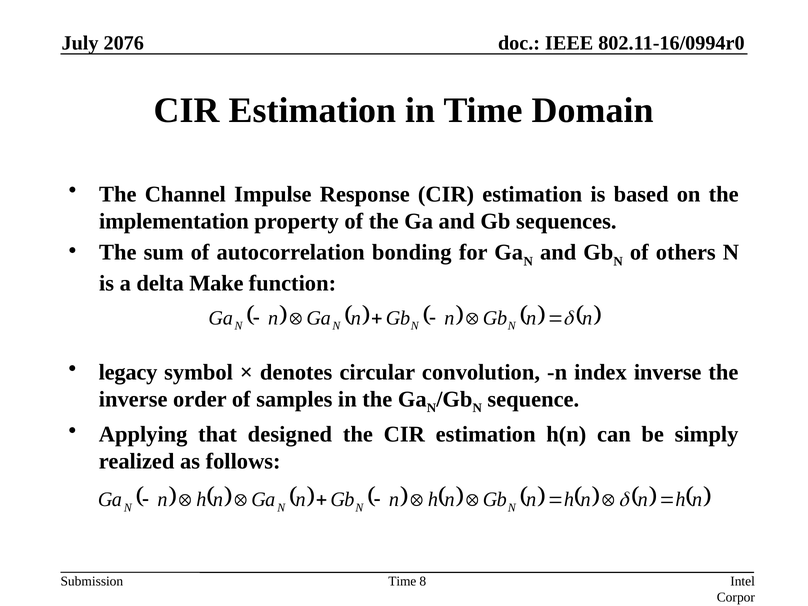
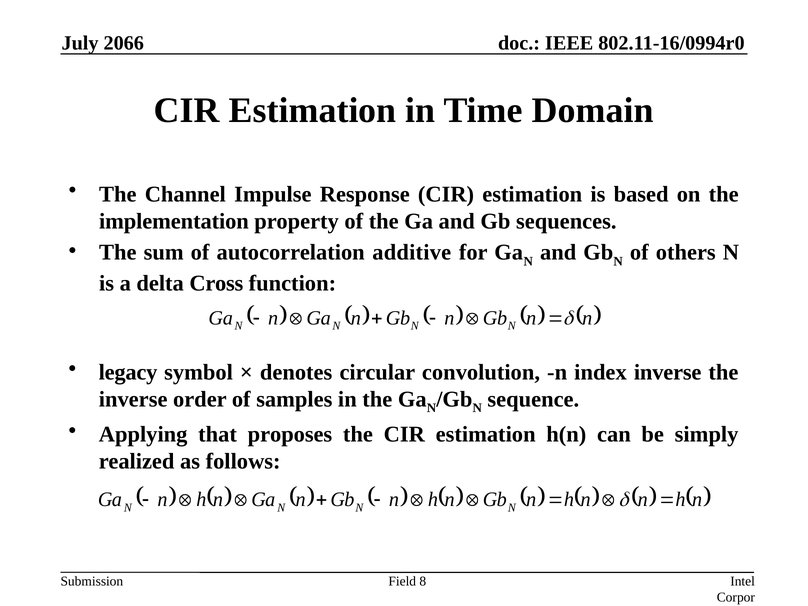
2076: 2076 -> 2066 (124, 43)
bonding: bonding -> additive (412, 253)
Make: Make -> Cross (216, 283)
designed: designed -> proposes (290, 434)
Time: Time -> Field (402, 581)
